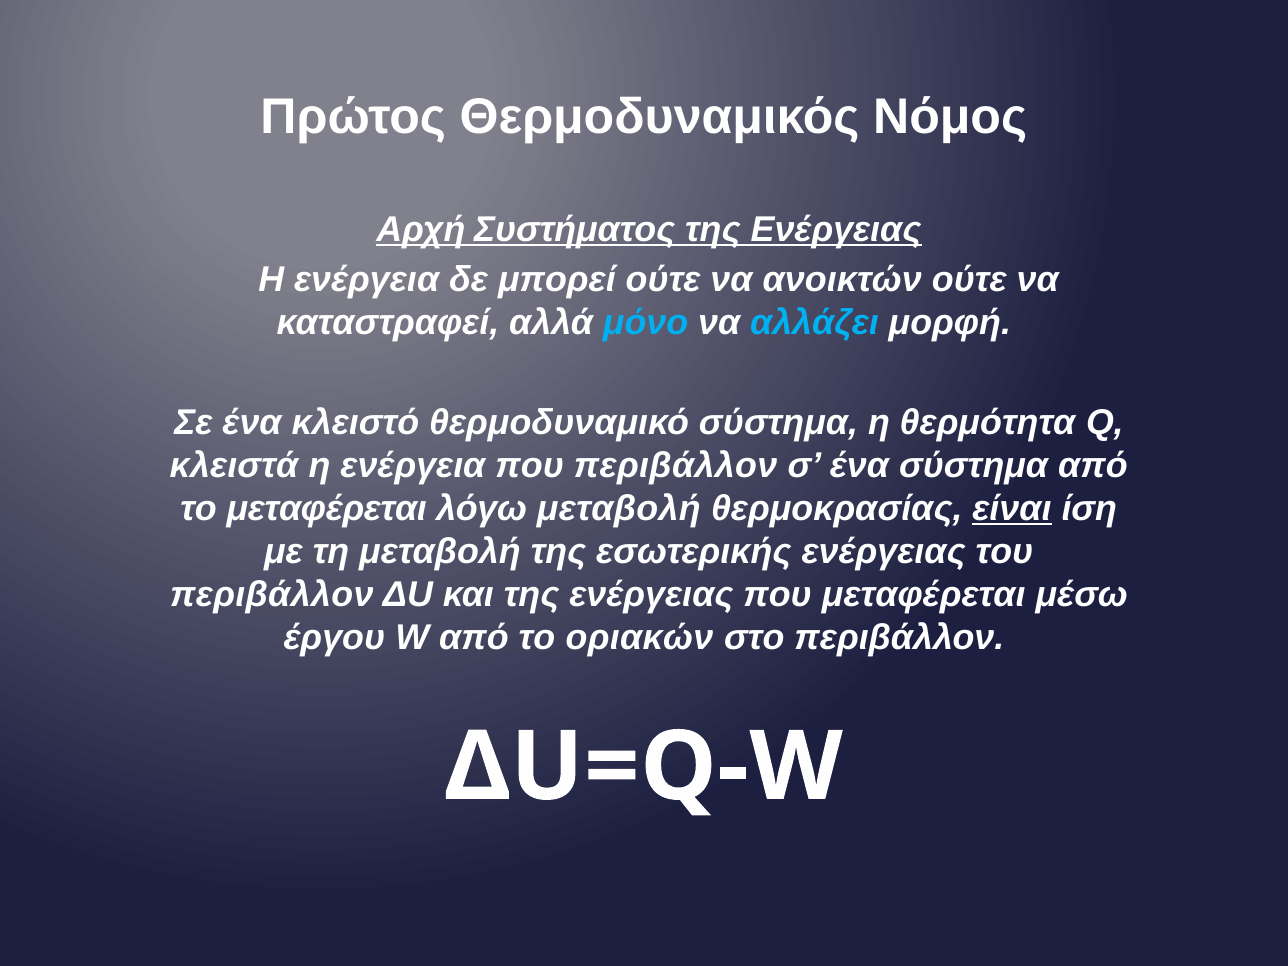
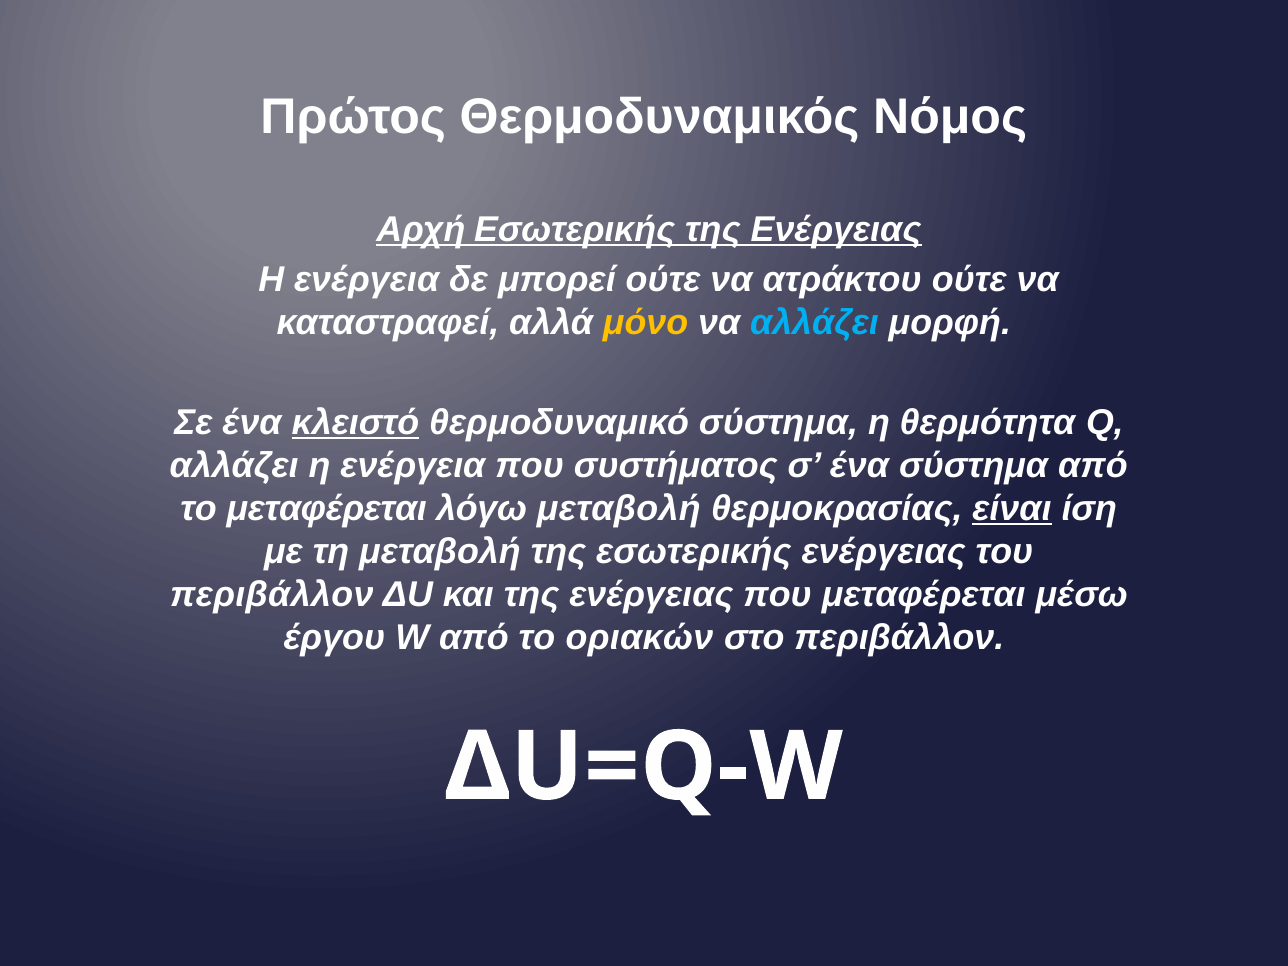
Αρχή Συστήματος: Συστήματος -> Εσωτερικής (575, 229)
ανοικτών: ανοικτών -> ατράκτου (842, 280)
μόνο colour: light blue -> yellow (646, 322)
κλειστό underline: none -> present (355, 423)
κλειστά: κλειστά -> αλλάζει (234, 466)
που περιβάλλον: περιβάλλον -> συστήματος (676, 466)
